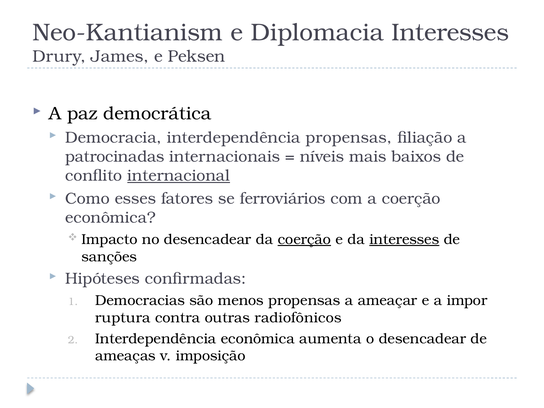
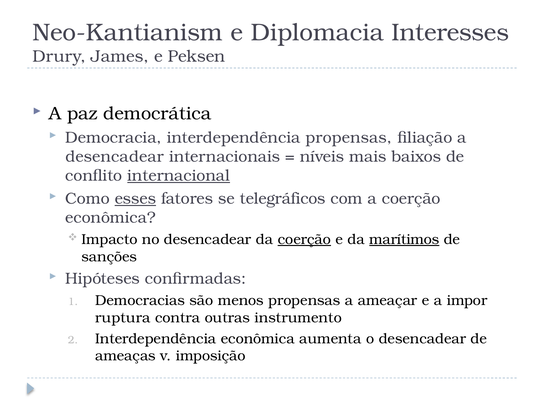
patrocinadas: patrocinadas -> desencadear (115, 157)
esses underline: none -> present (135, 199)
ferroviários: ferroviários -> telegráficos (283, 199)
da interesses: interesses -> marítimos (404, 239)
radiofônicos: radiofônicos -> instrumento (298, 318)
